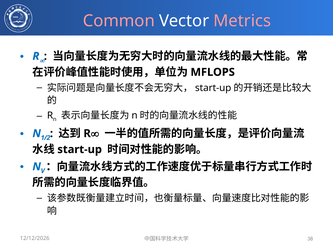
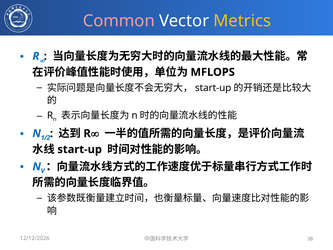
Metrics colour: pink -> yellow (242, 21)
